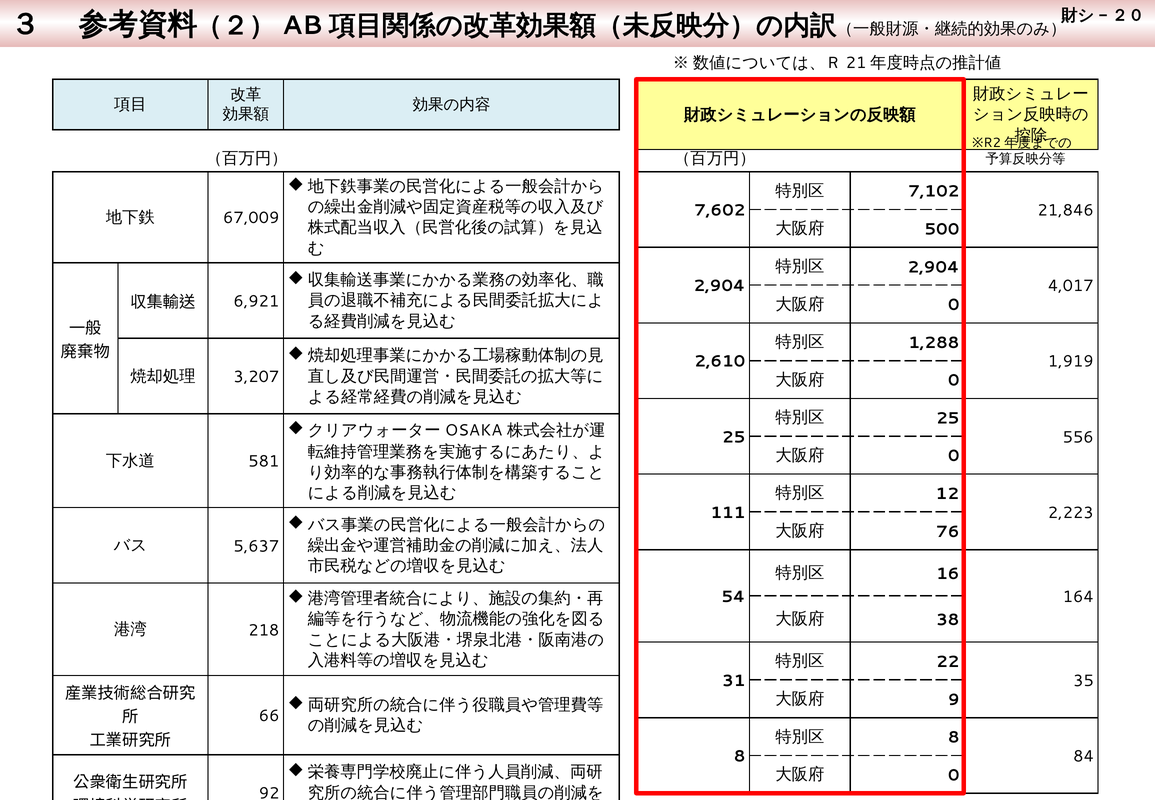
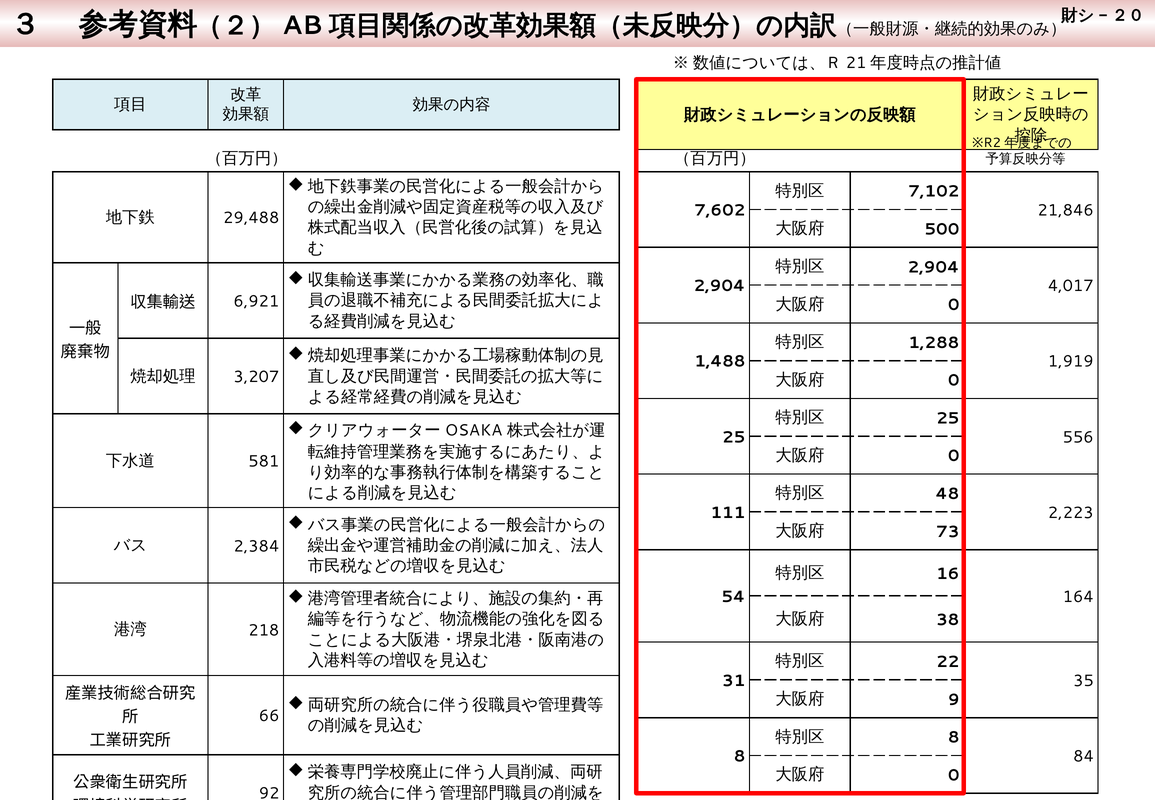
67,009: 67,009 -> 29,488 (251, 218)
2,610: 2,610 -> 1,488 (720, 361)
12: 12 -> 48 (947, 494)
76: 76 -> 73 (948, 531)
5,637: 5,637 -> 2,384 (256, 546)
